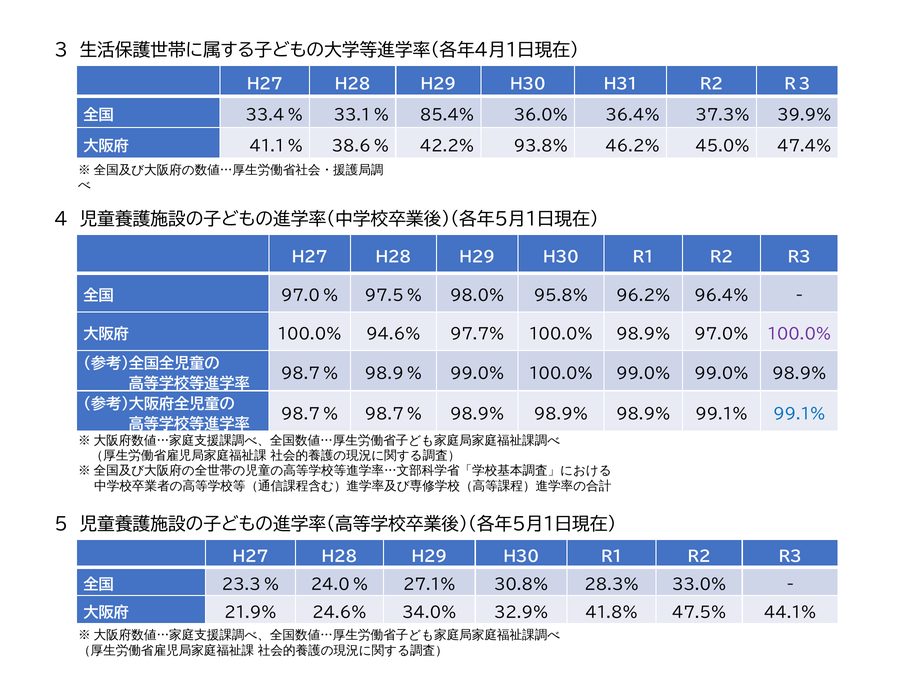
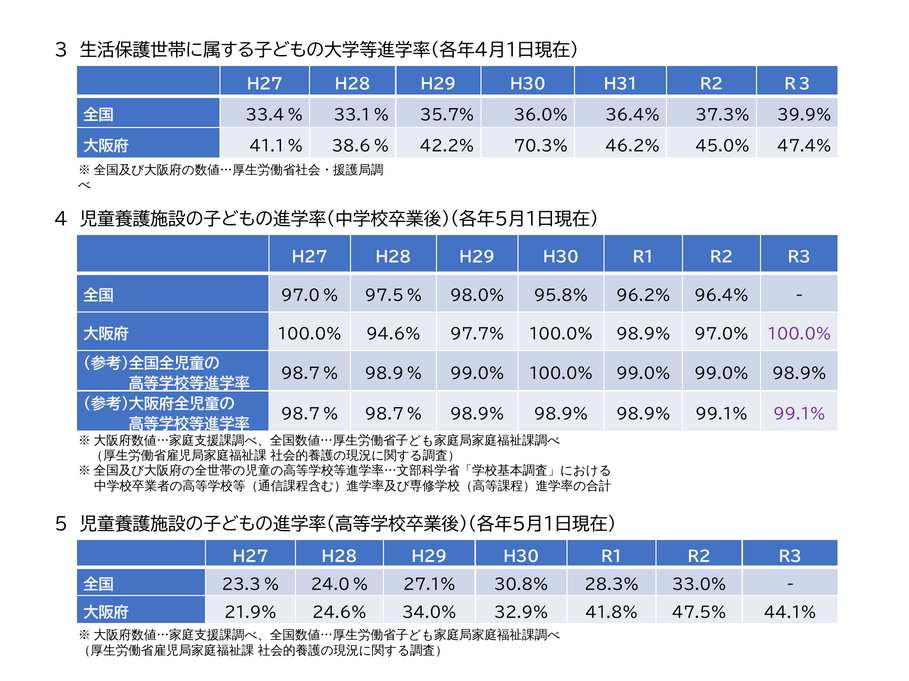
85.4%: 85.4% -> 35.7% (447, 115)
93.8%: 93.8% -> 70.3% (541, 146)
99.1% colour: blue -> purple (799, 415)
